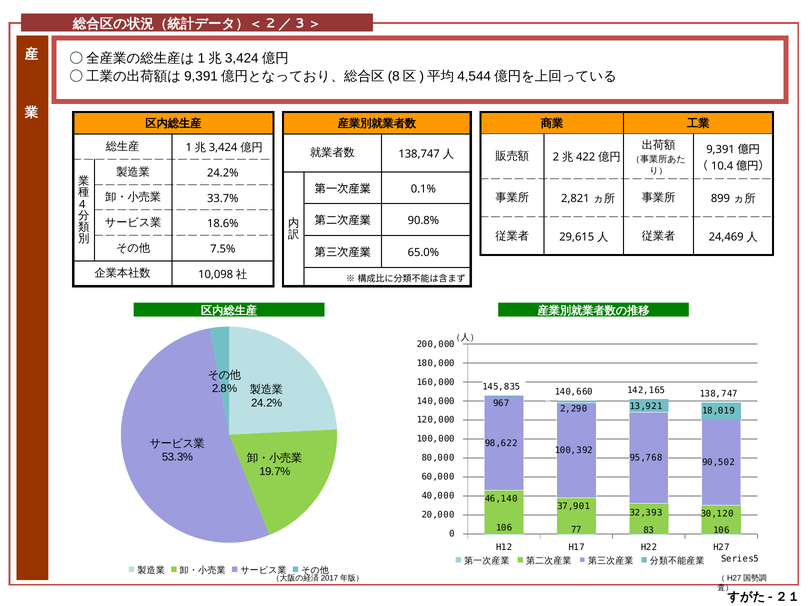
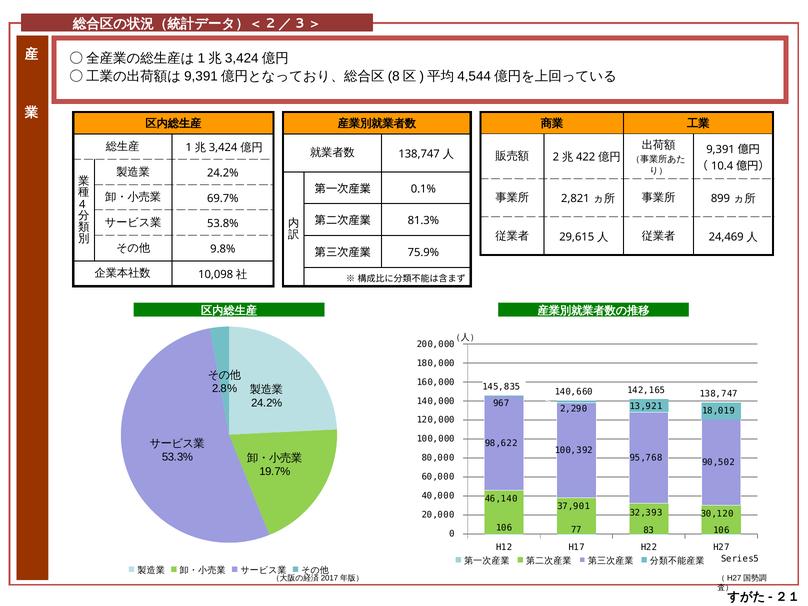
33.7%: 33.7% -> 69.7% (223, 198)
90.8%: 90.8% -> 81.3% (423, 221)
18.6%: 18.6% -> 53.8% (223, 224)
7.5%: 7.5% -> 9.8% (223, 249)
65.0%: 65.0% -> 75.9% (423, 252)
